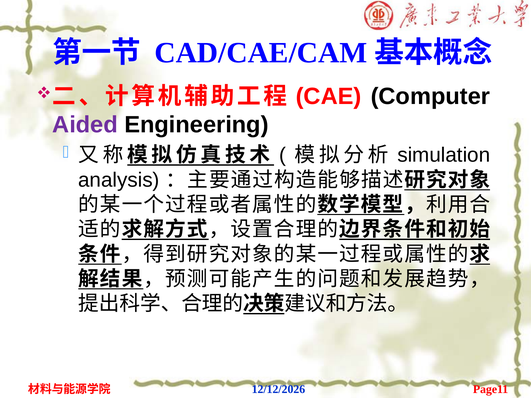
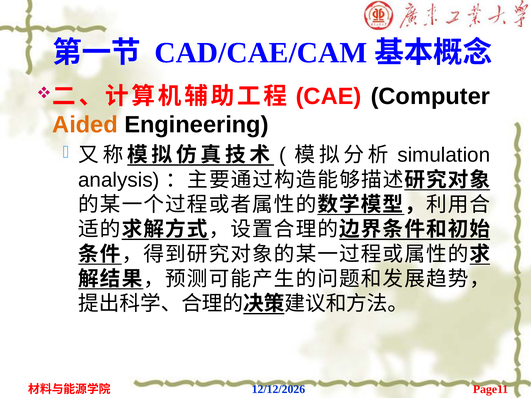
Aided colour: purple -> orange (85, 125)
